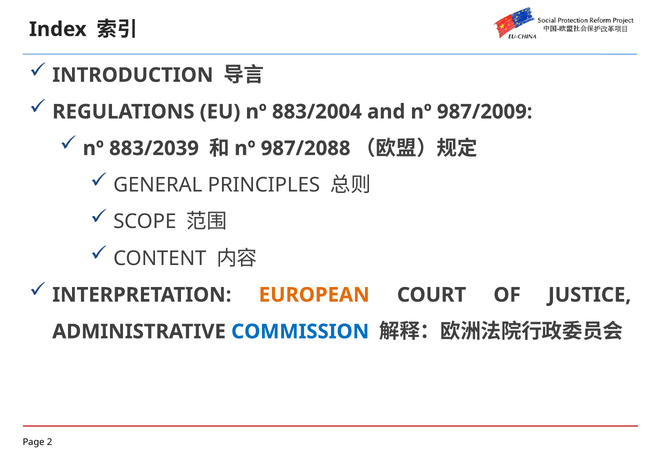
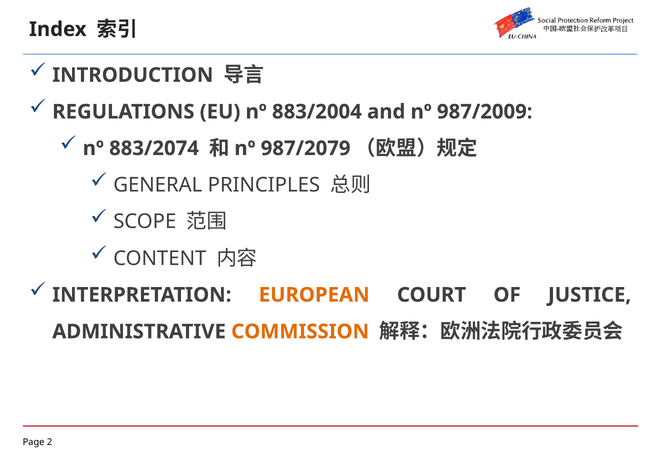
883/2039: 883/2039 -> 883/2074 (154, 148)
987/2088: 987/2088 -> 987/2079 (306, 148)
COMMISSION colour: blue -> orange (300, 331)
